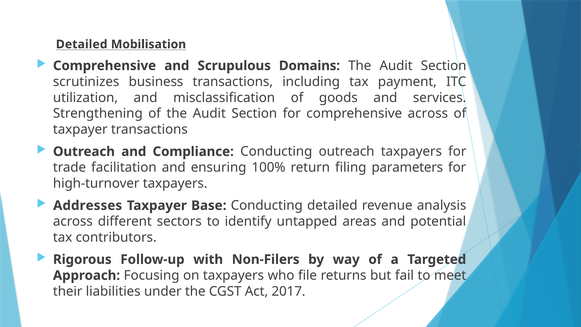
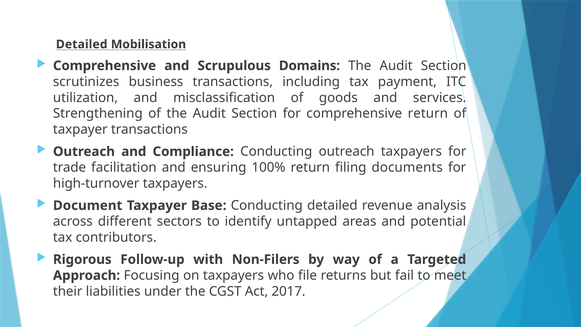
comprehensive across: across -> return (428, 114)
parameters: parameters -> documents (407, 167)
Addresses: Addresses -> Document (88, 205)
